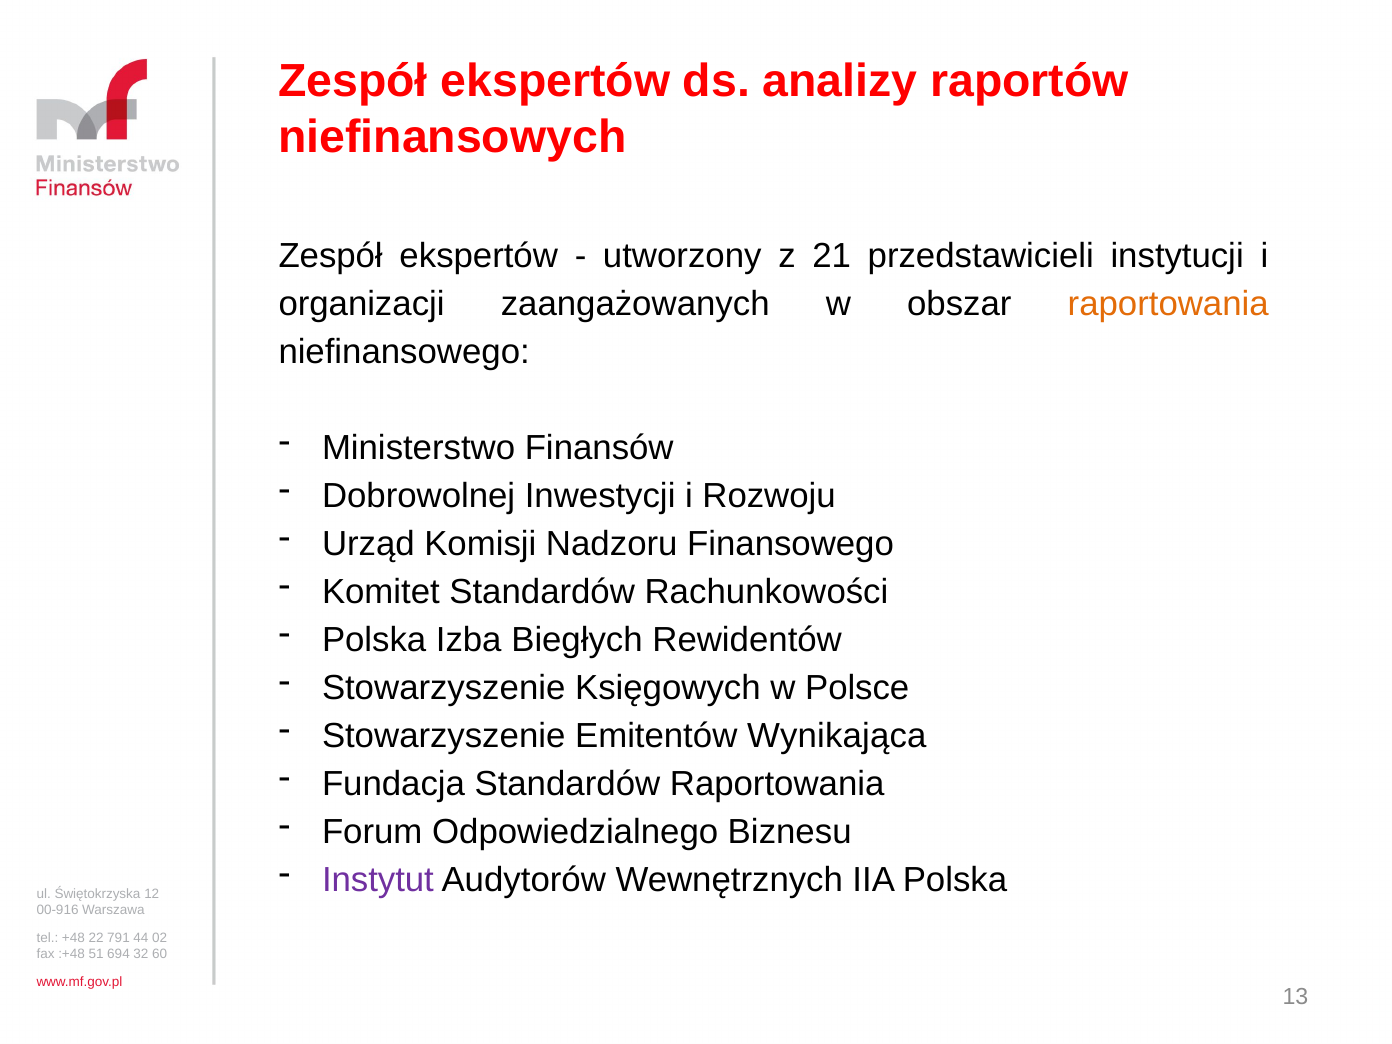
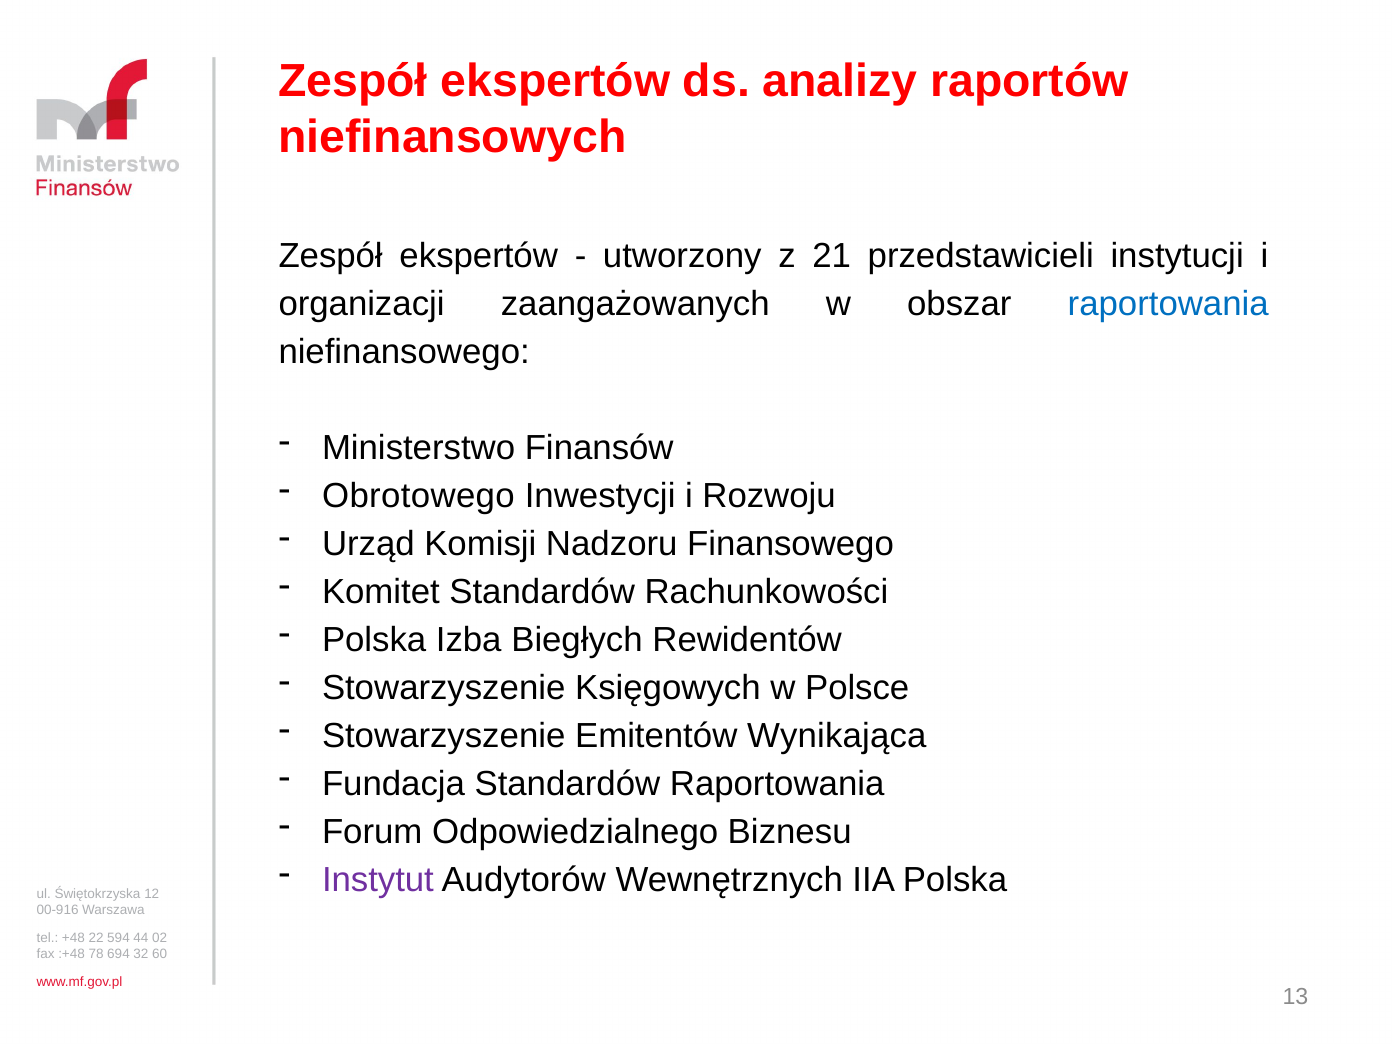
raportowania colour: orange -> blue (1168, 304)
Dobrowolnej: Dobrowolnej -> Obrotowego (418, 496)
791: 791 -> 594 (118, 938)
51: 51 -> 78 (96, 954)
